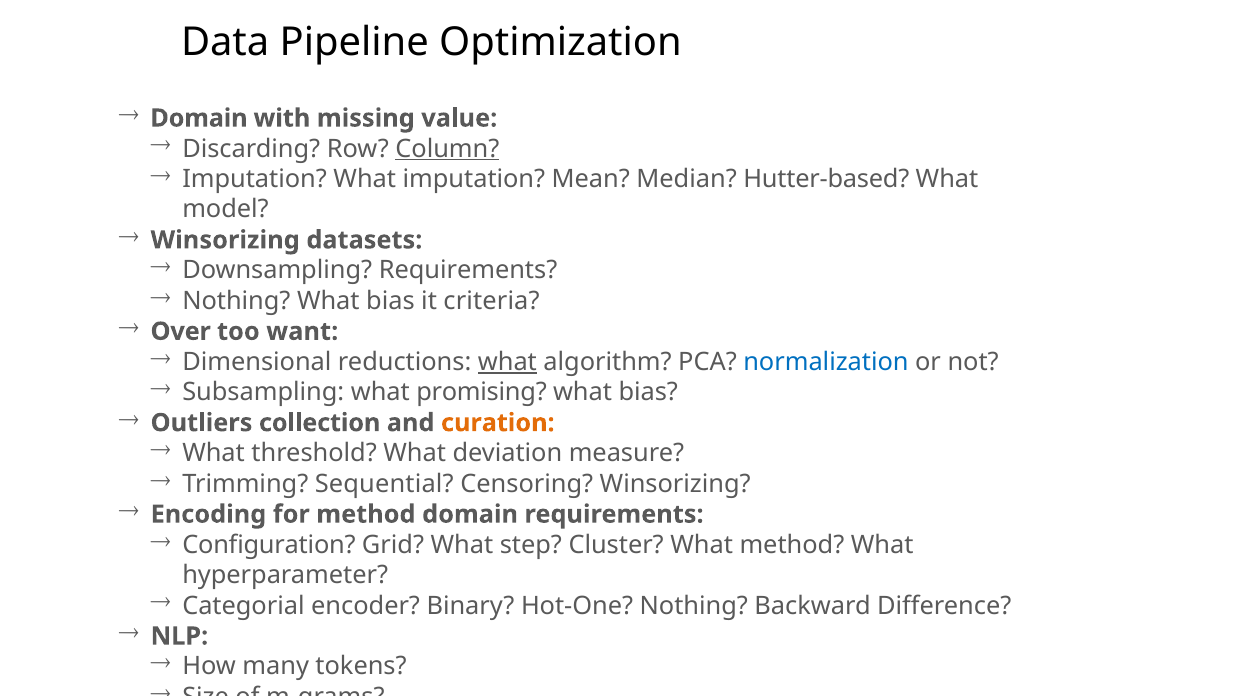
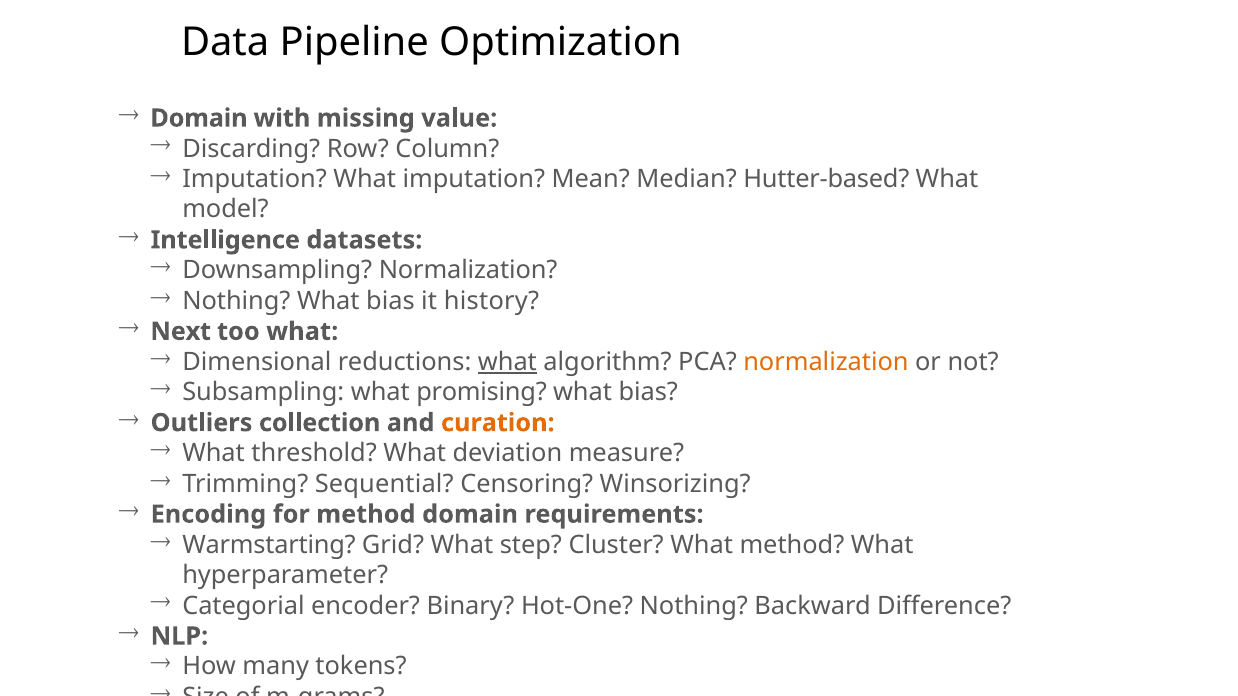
Column underline: present -> none (447, 149)
Winsorizing: Winsorizing -> Intelligence (225, 240)
Downsampling Requirements: Requirements -> Normalization (468, 271)
criteria: criteria -> history (491, 301)
Over: Over -> Next (181, 332)
too want: want -> what (302, 332)
normalization colour: blue -> orange (826, 362)
Configuration: Configuration -> Warmstarting (269, 545)
